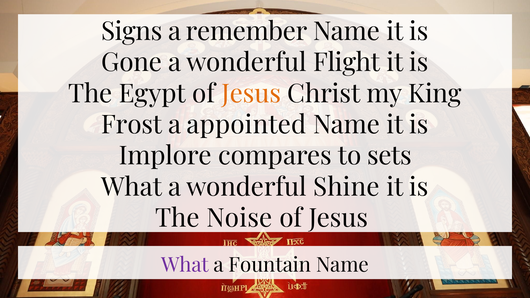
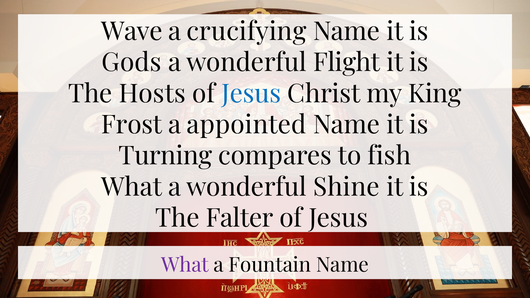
Signs: Signs -> Wave (132, 32)
remember: remember -> crucifying (246, 32)
Gone: Gone -> Gods (132, 63)
Egypt: Egypt -> Hosts (152, 94)
Jesus colour: orange -> blue (251, 94)
Implore: Implore -> Turning (165, 156)
sets: sets -> fish (389, 156)
Noise: Noise -> Falter (240, 218)
